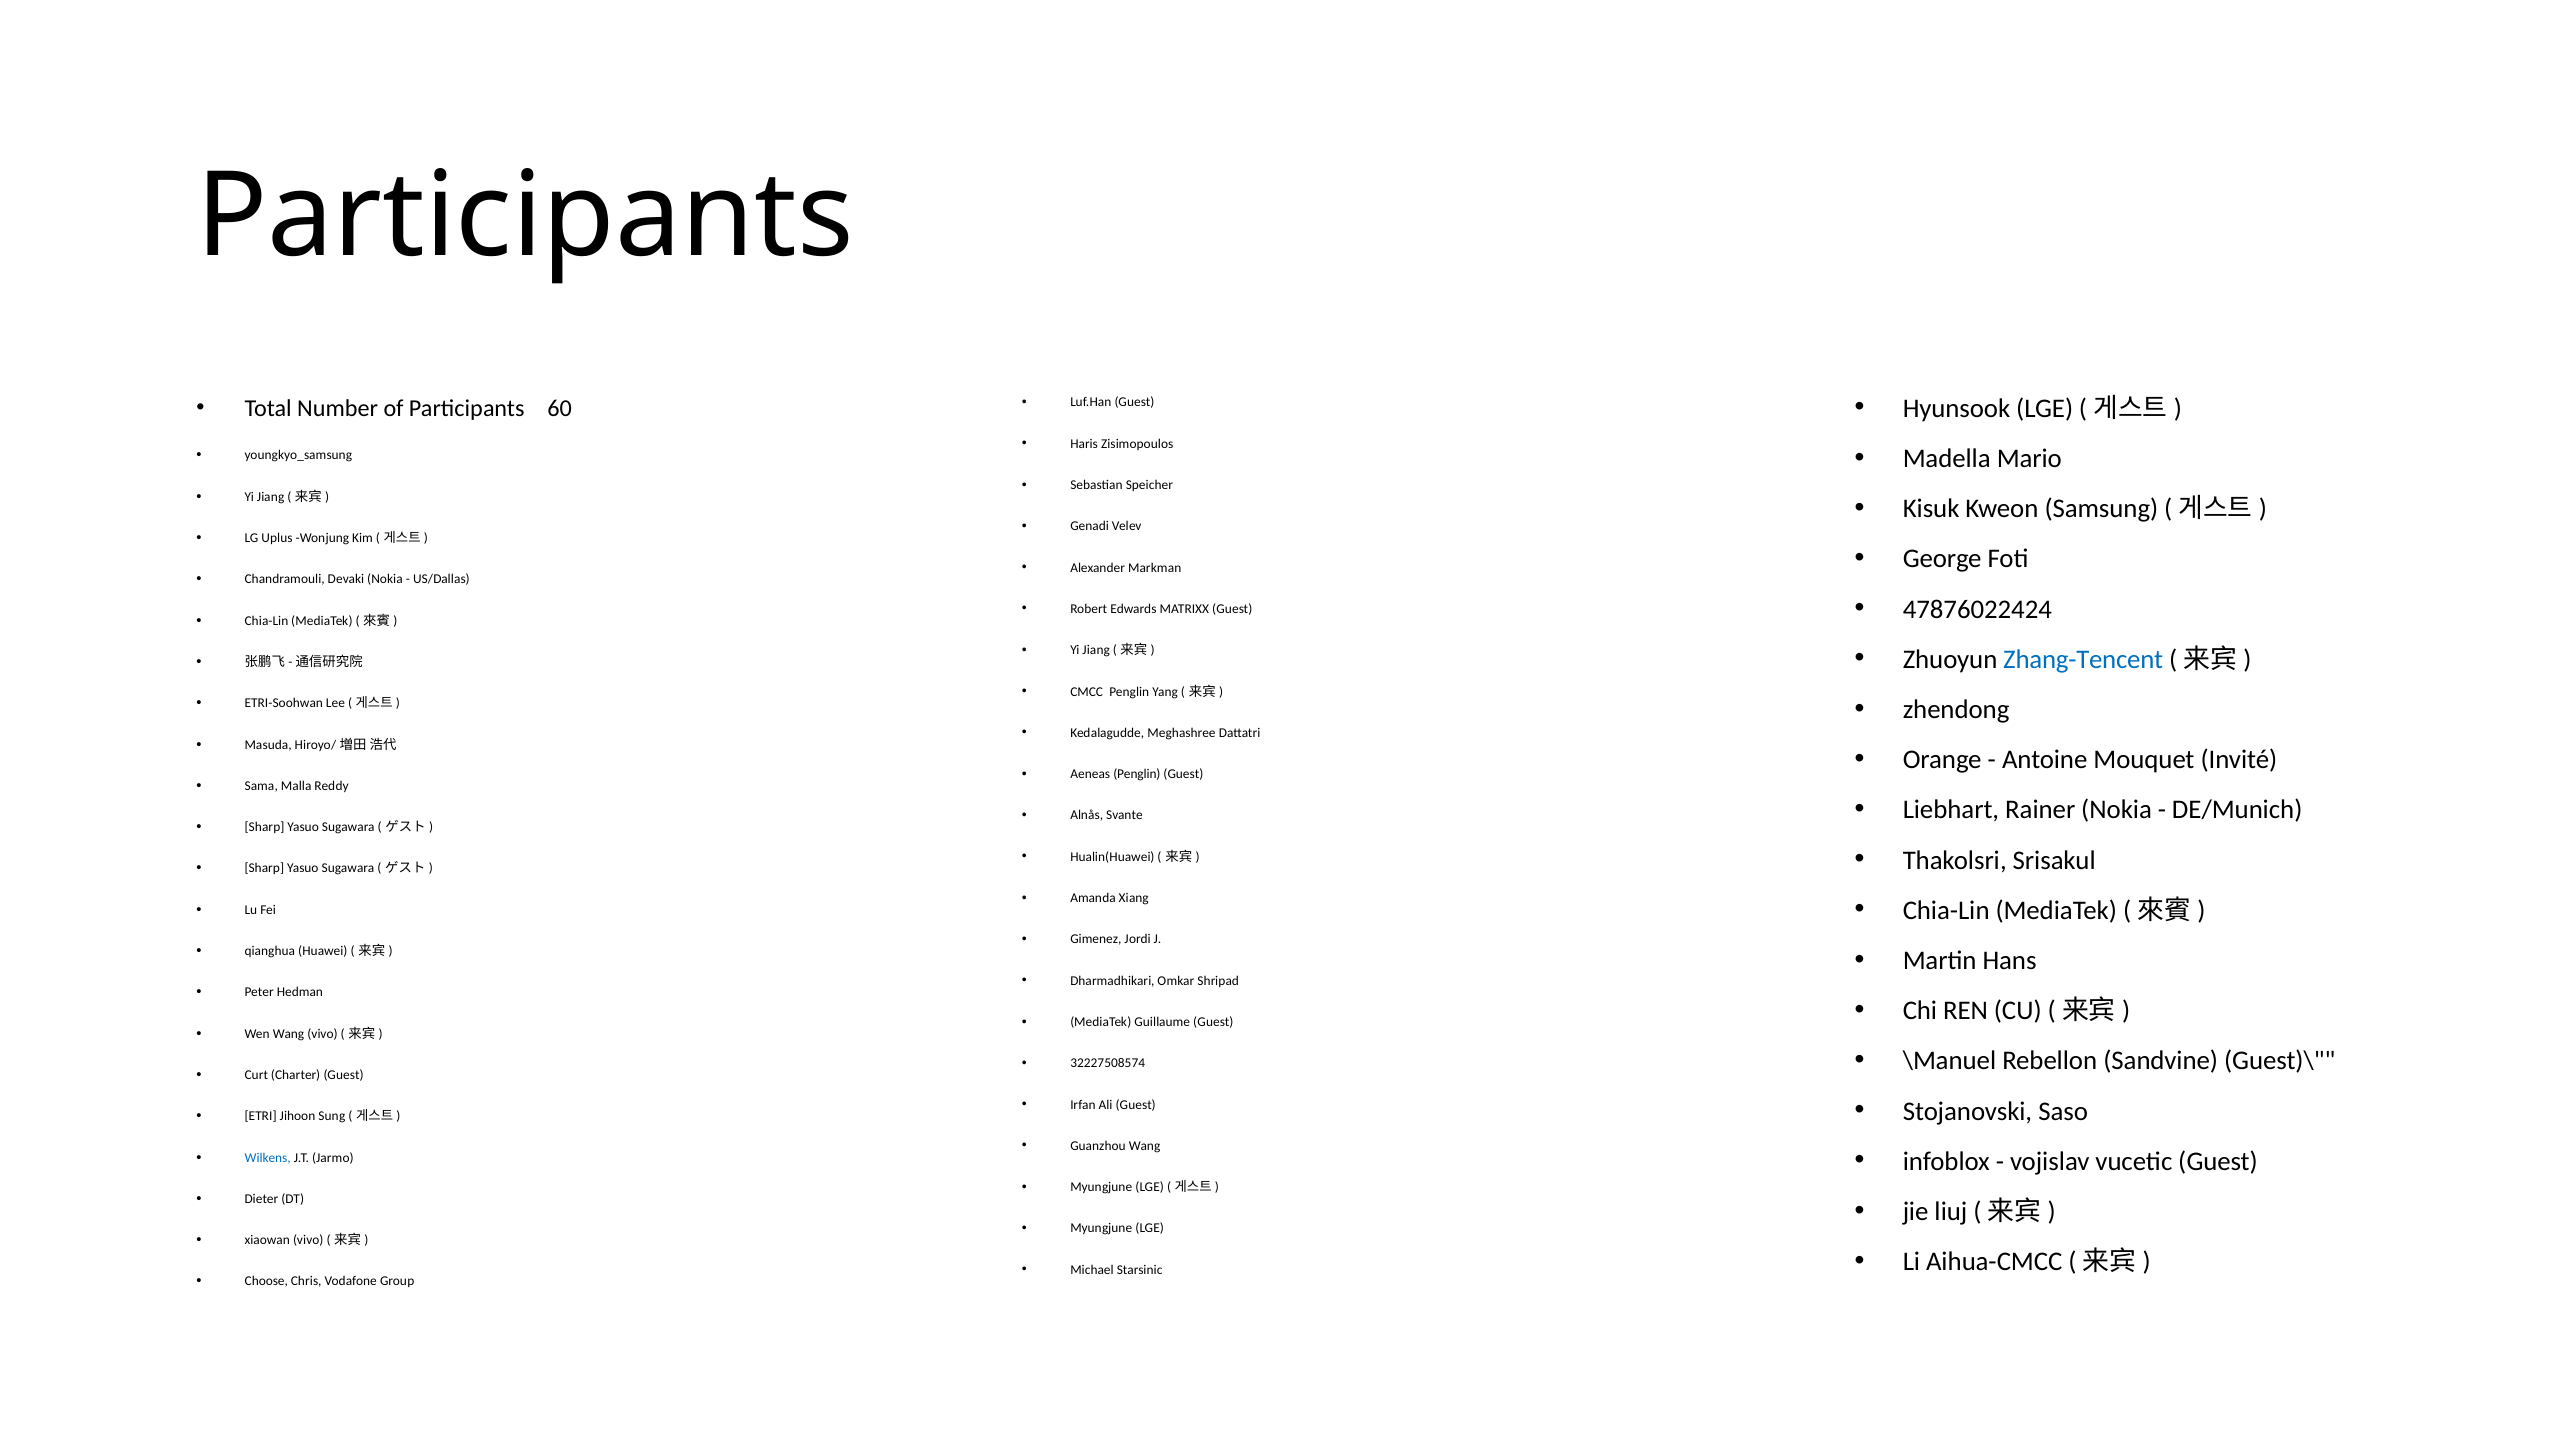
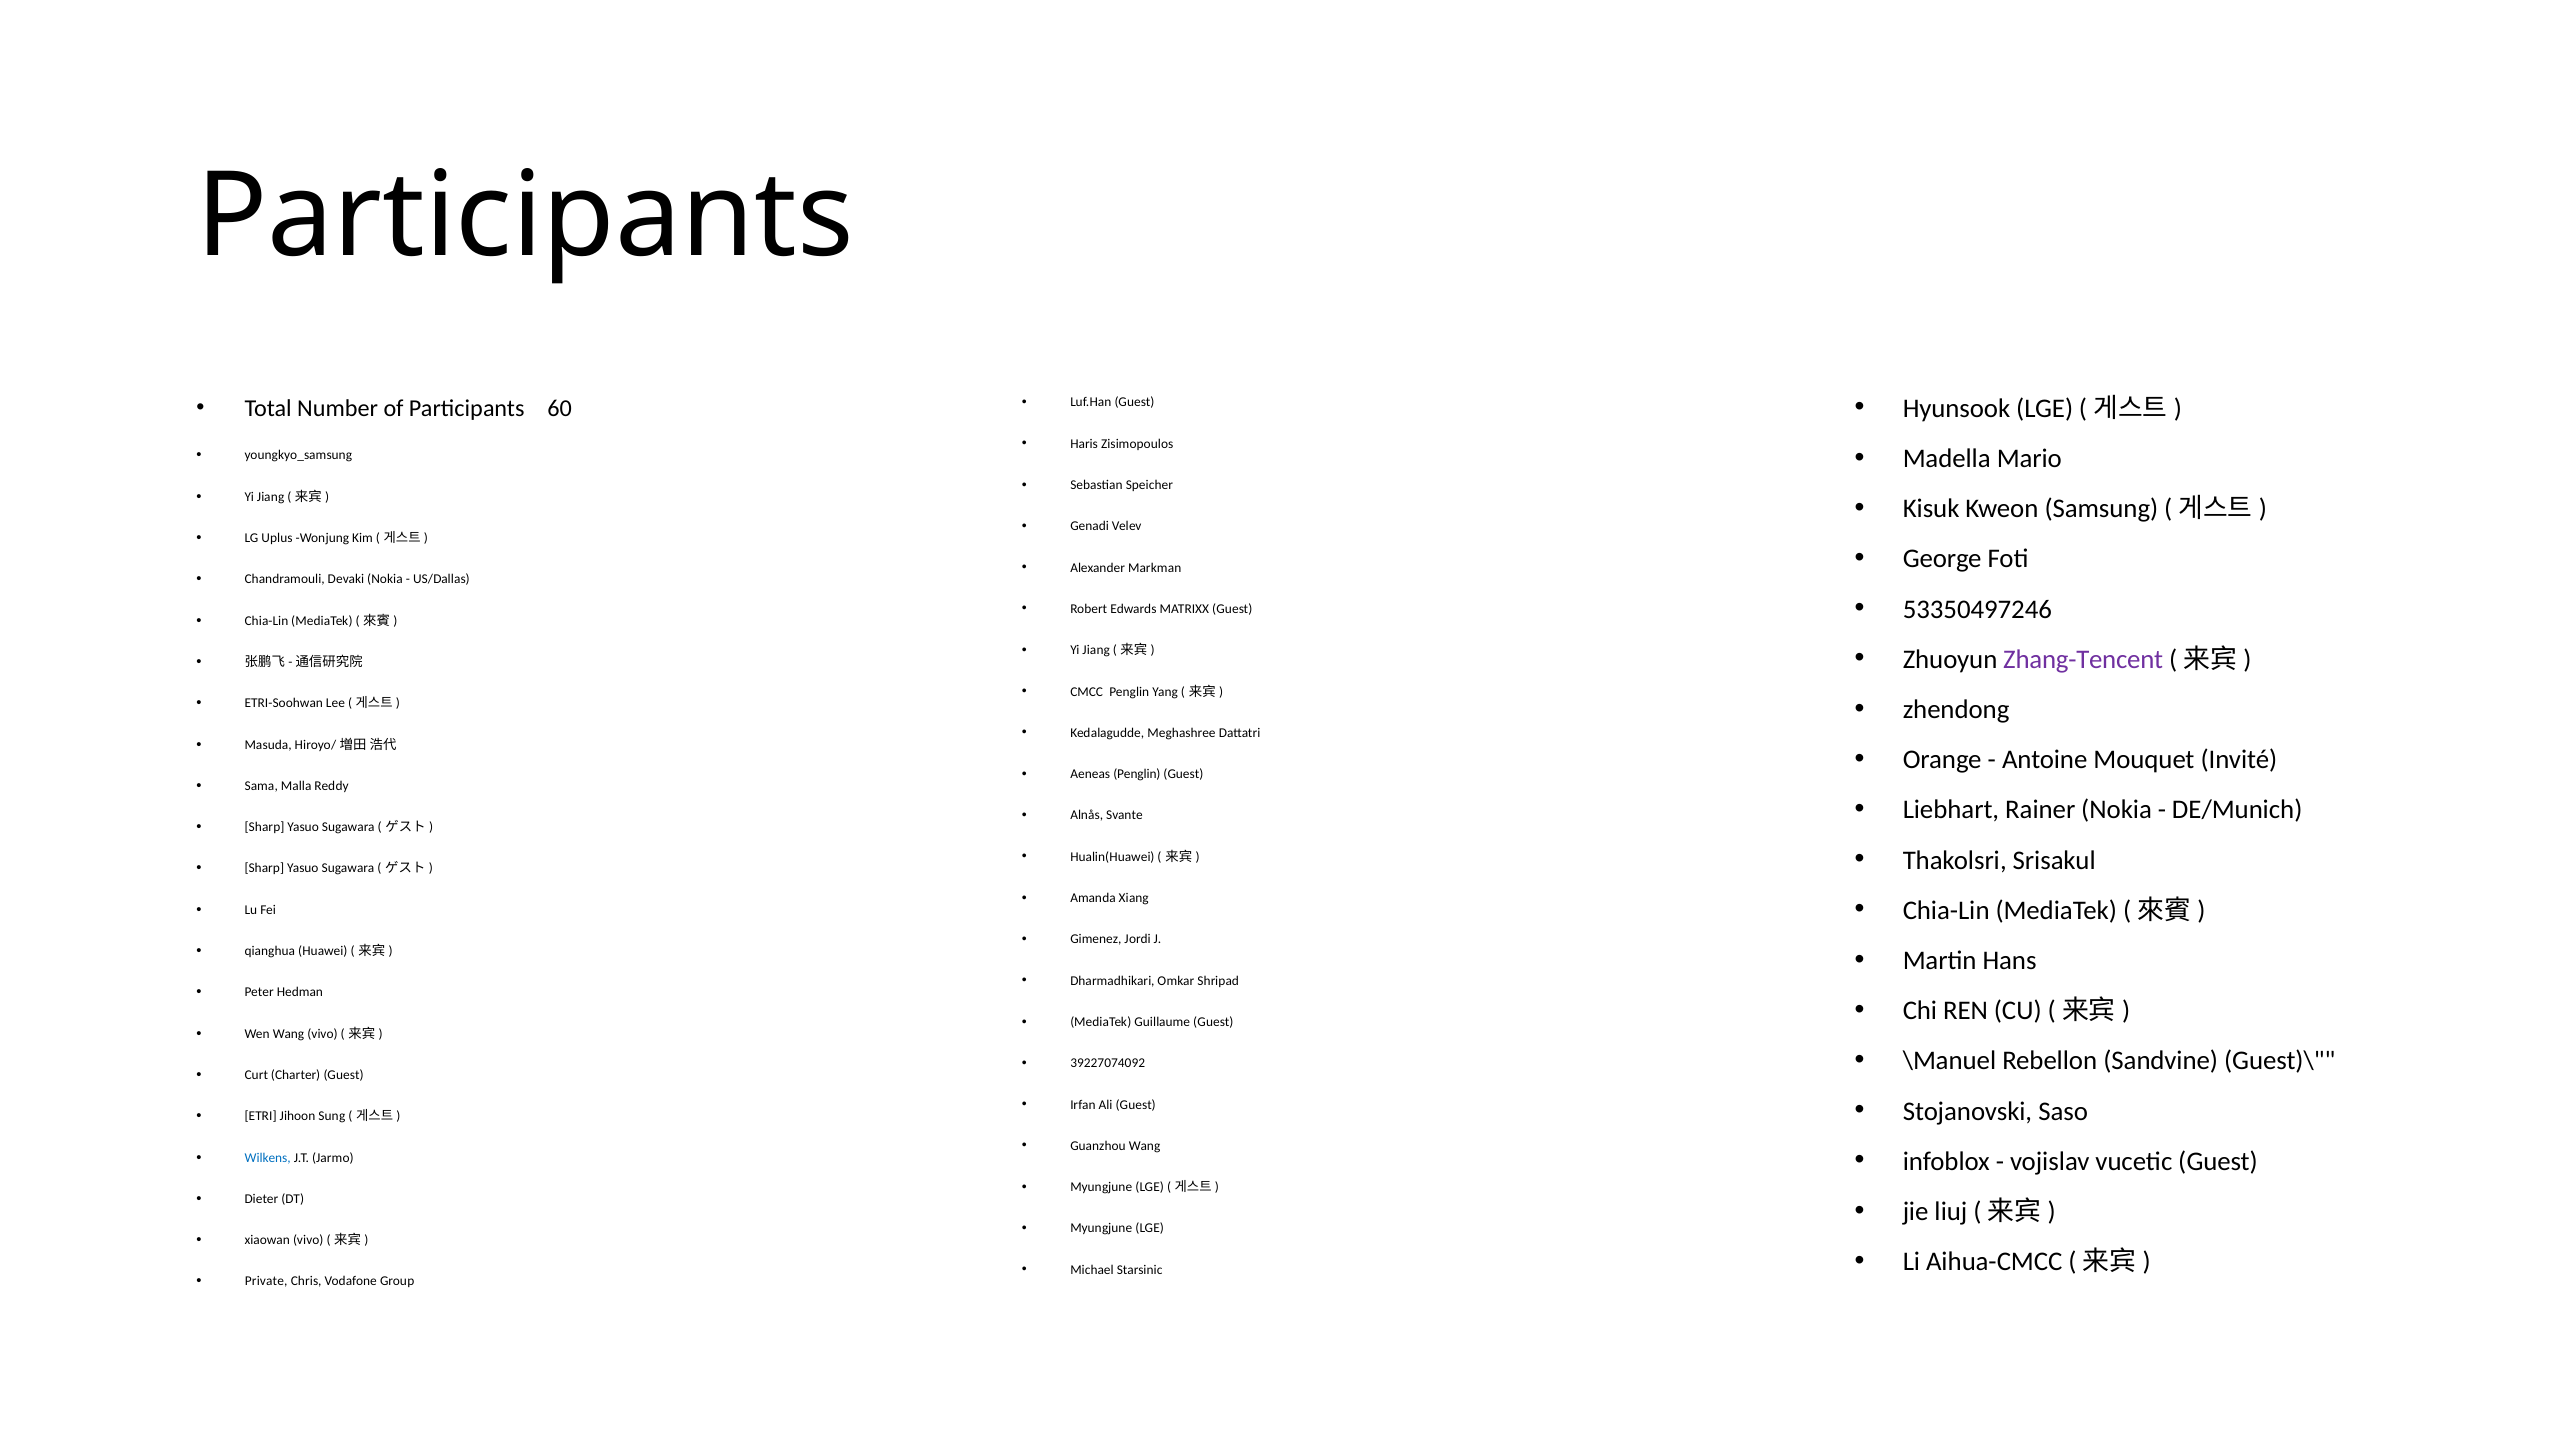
47876022424: 47876022424 -> 53350497246 (1977, 609)
Zhang-Tencent colour: blue -> purple (2083, 659)
32227508574: 32227508574 -> 39227074092 (1108, 1063)
Choose: Choose -> Private (266, 1282)
